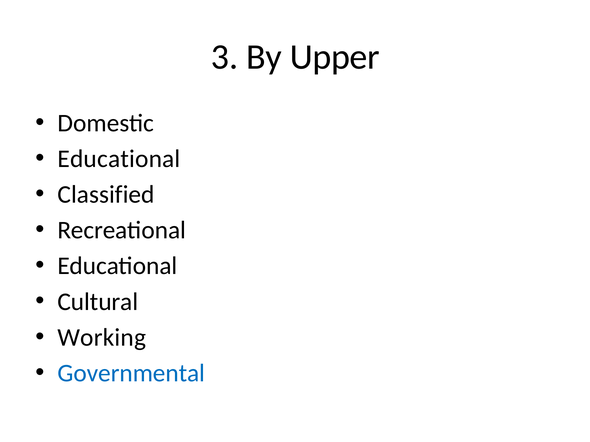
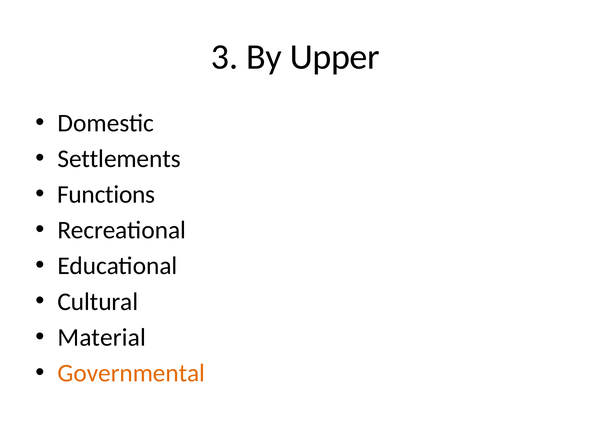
Educational: Educational -> Settlements (119, 159)
Classified: Classified -> Functions (106, 195)
Working: Working -> Material (102, 338)
Governmental colour: blue -> orange (131, 373)
